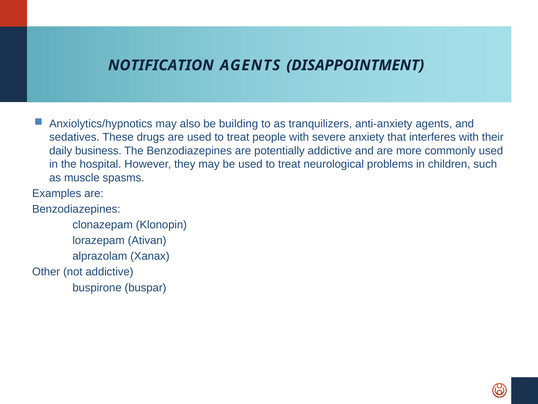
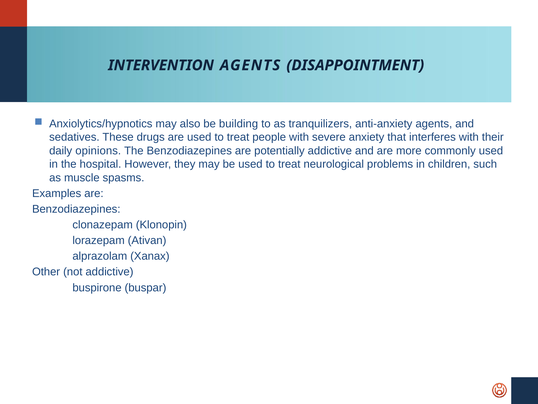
NOTIFICATION: NOTIFICATION -> INTERVENTION (161, 65)
business: business -> opinions (98, 151)
